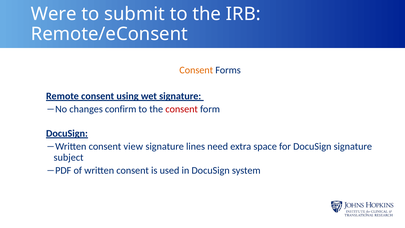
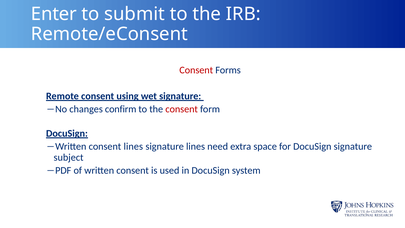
Were: Were -> Enter (54, 14)
Consent colour: orange -> red (196, 70)
consent view: view -> lines (133, 146)
